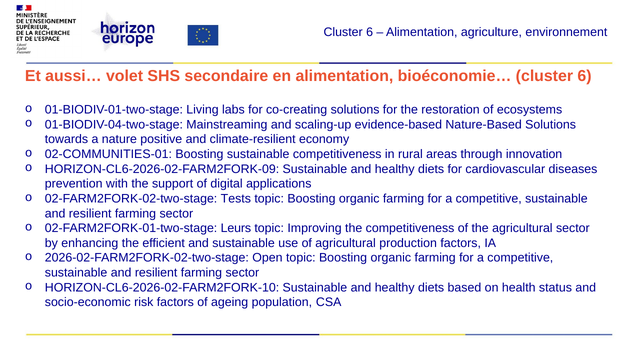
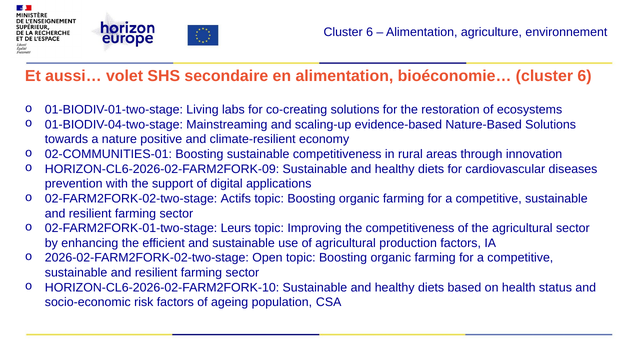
Tests: Tests -> Actifs (236, 199)
